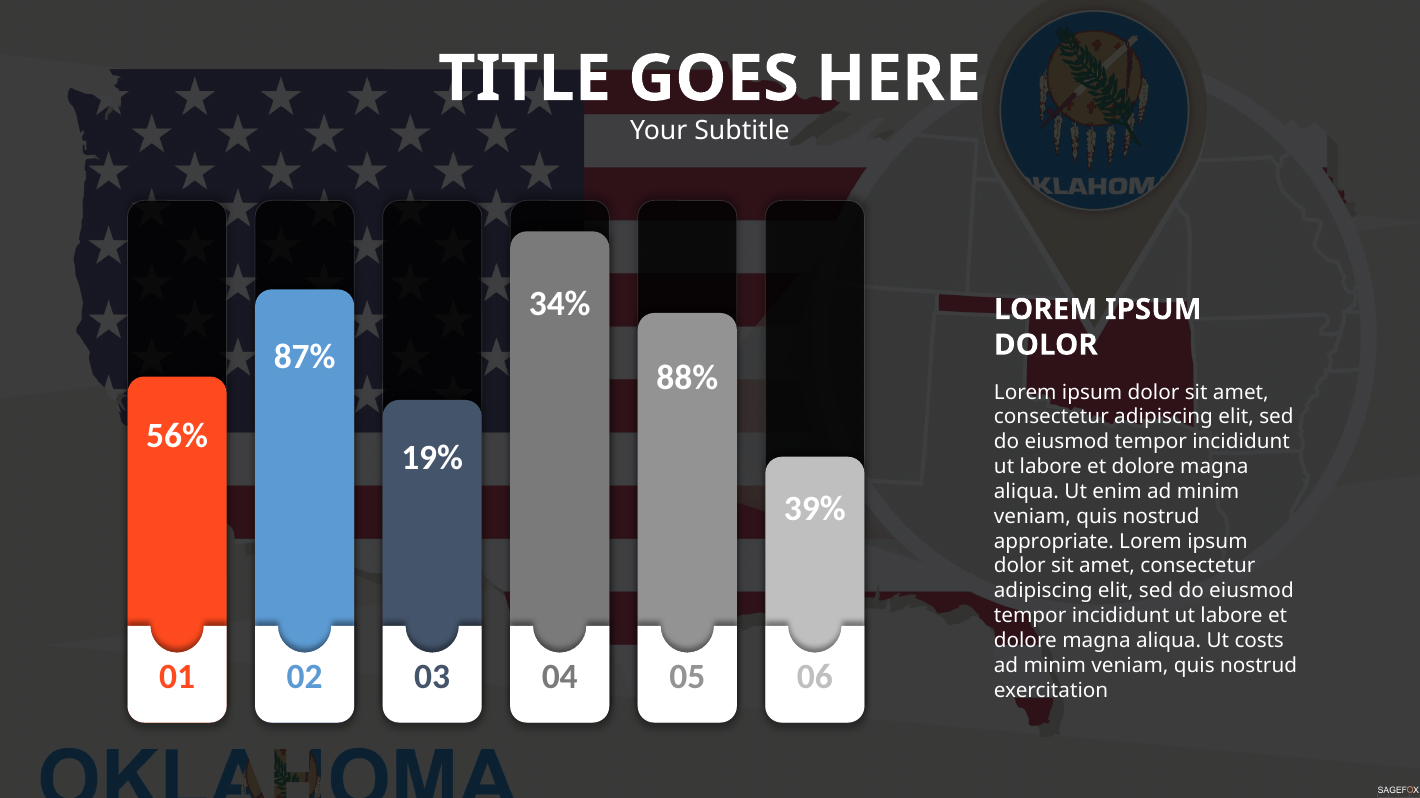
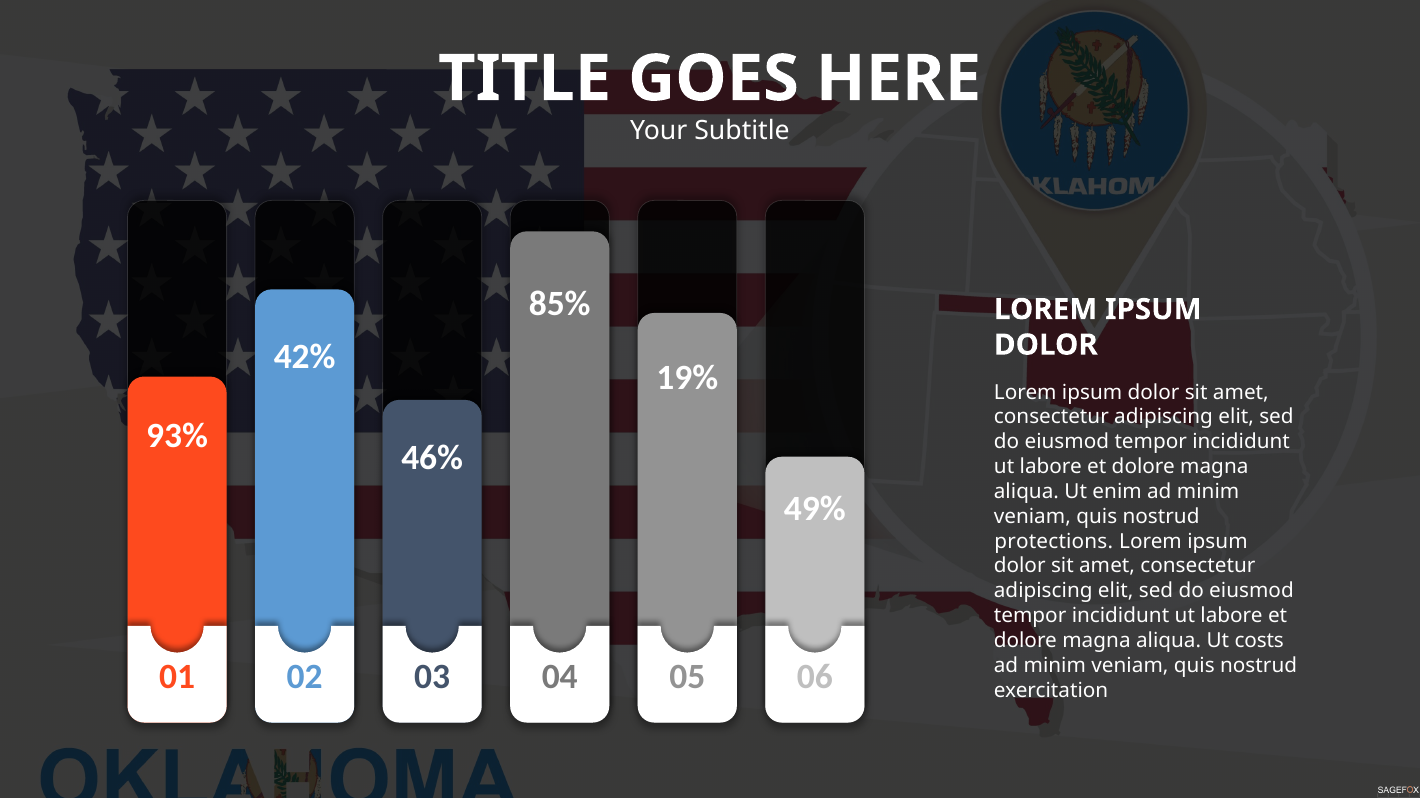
34%: 34% -> 85% (560, 304)
87%: 87% -> 42% (305, 357)
88%: 88% -> 19% (687, 378)
56%: 56% -> 93% (177, 436)
19%: 19% -> 46% (432, 458)
39%: 39% -> 49% (815, 510)
appropriate: appropriate -> protections (1054, 542)
